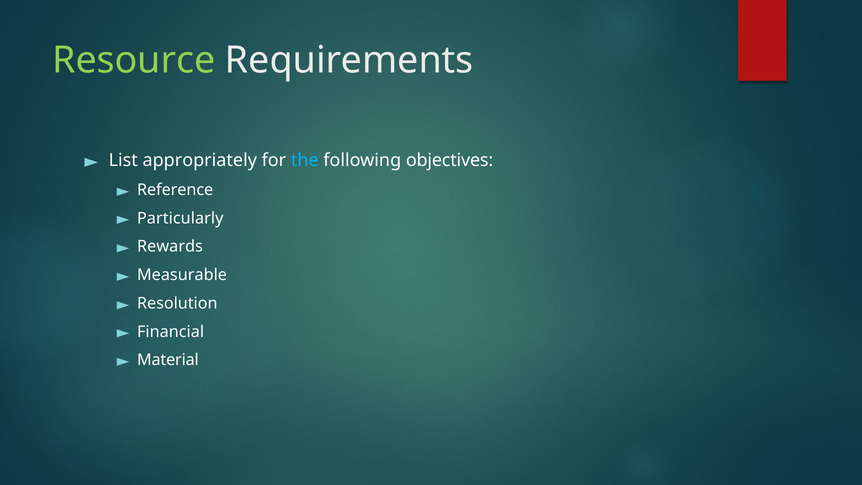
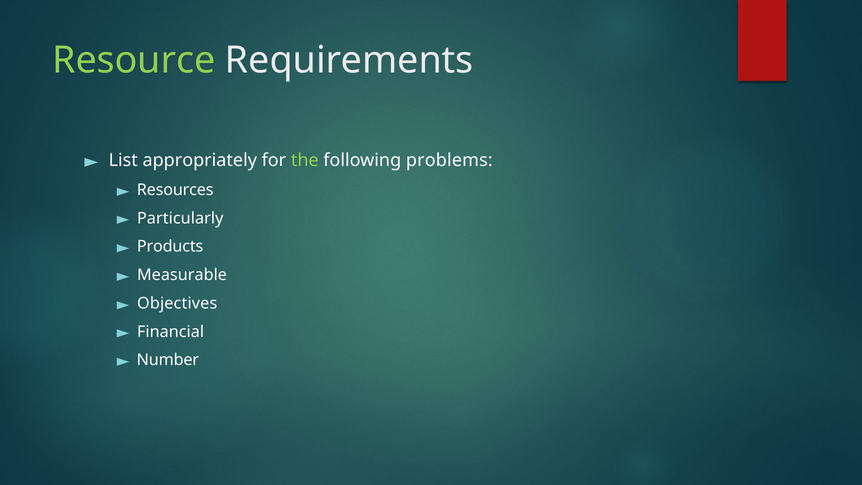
the colour: light blue -> light green (305, 160)
objectives: objectives -> problems (449, 160)
Reference: Reference -> Resources (175, 190)
Rewards: Rewards -> Products (170, 247)
Resolution: Resolution -> Objectives (177, 303)
Material: Material -> Number (168, 360)
